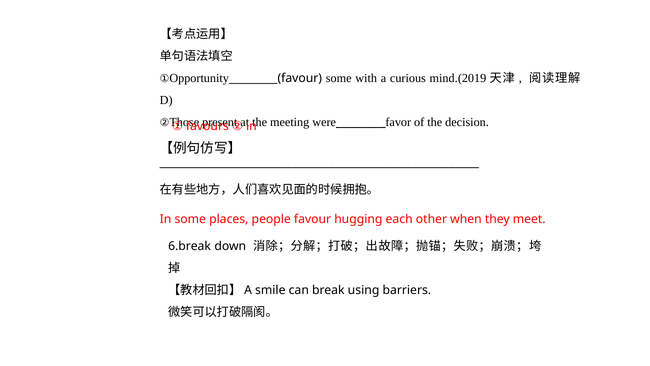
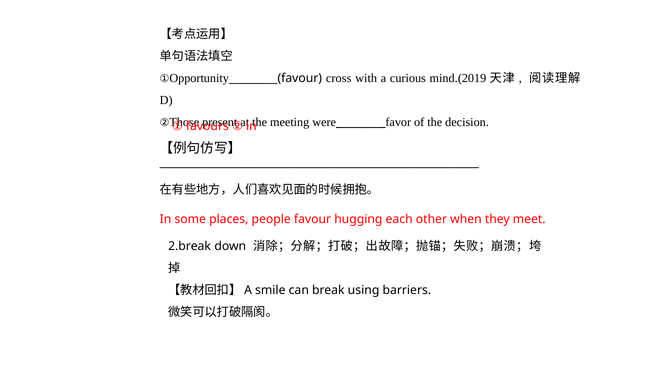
some: some -> cross (339, 78)
6.break: 6.break -> 2.break (190, 246)
